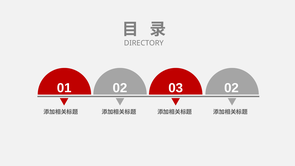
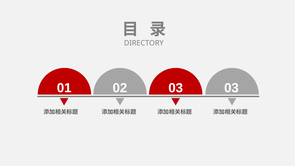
03 02: 02 -> 03 (231, 88)
